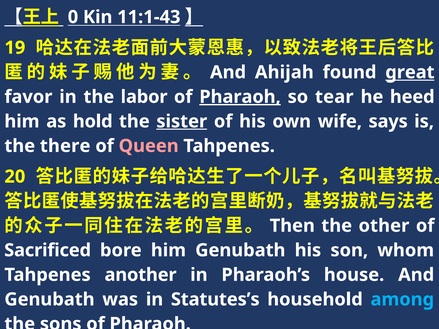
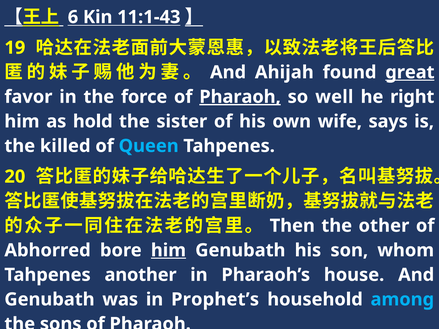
0: 0 -> 6 (73, 17)
labor: labor -> force (144, 97)
tear: tear -> well (334, 97)
heed: heed -> right (412, 97)
sister underline: present -> none (182, 121)
there: there -> killed (65, 146)
Queen colour: pink -> light blue (149, 146)
Sacrificed: Sacrificed -> Abhorred (48, 250)
him underline: none -> present (168, 250)
Statutes’s: Statutes’s -> Prophet’s (215, 300)
